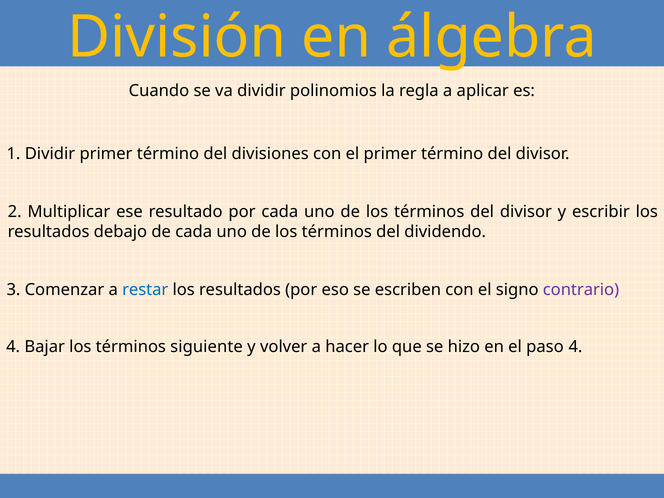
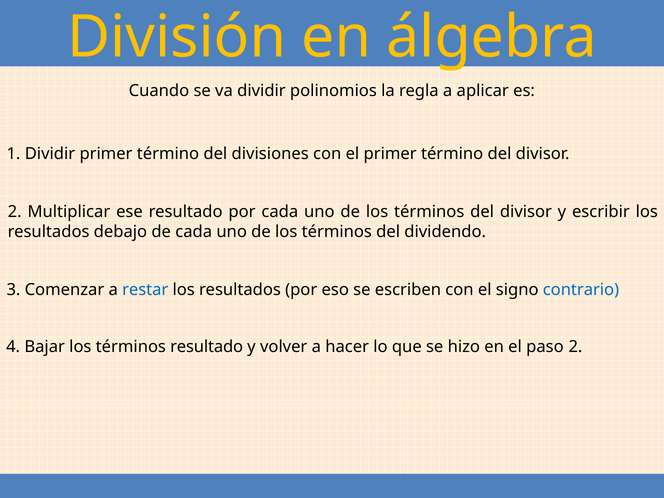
contrario colour: purple -> blue (581, 290)
términos siguiente: siguiente -> resultado (207, 347)
paso 4: 4 -> 2 (575, 347)
